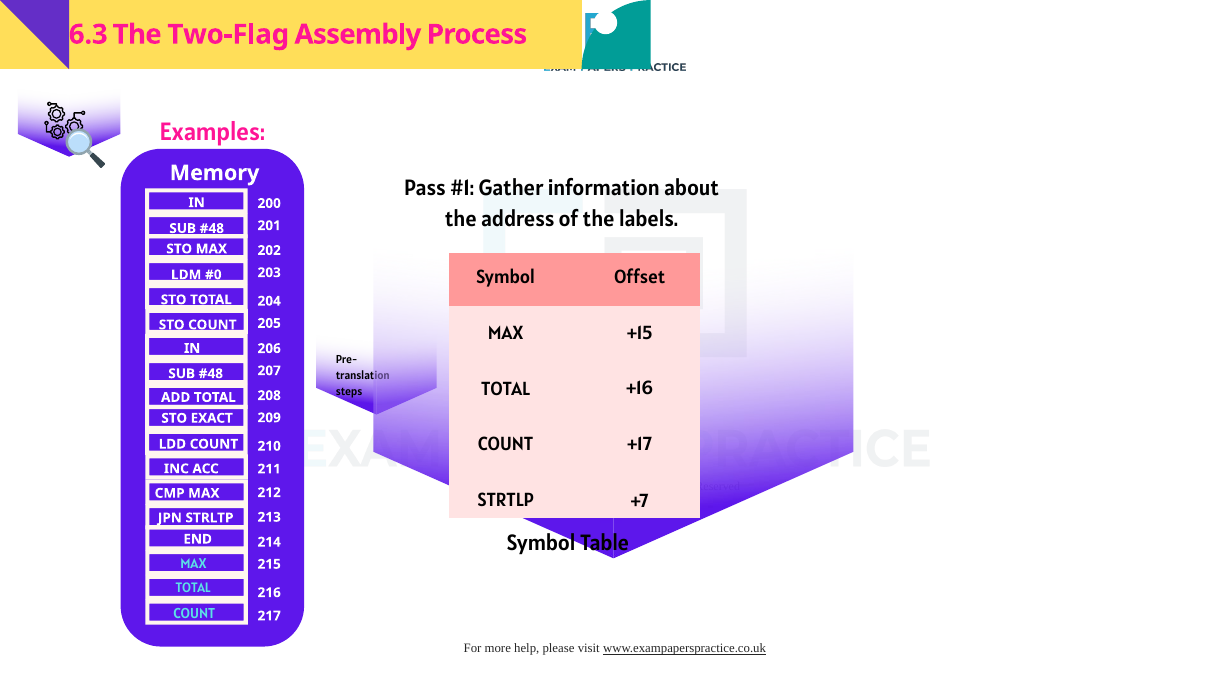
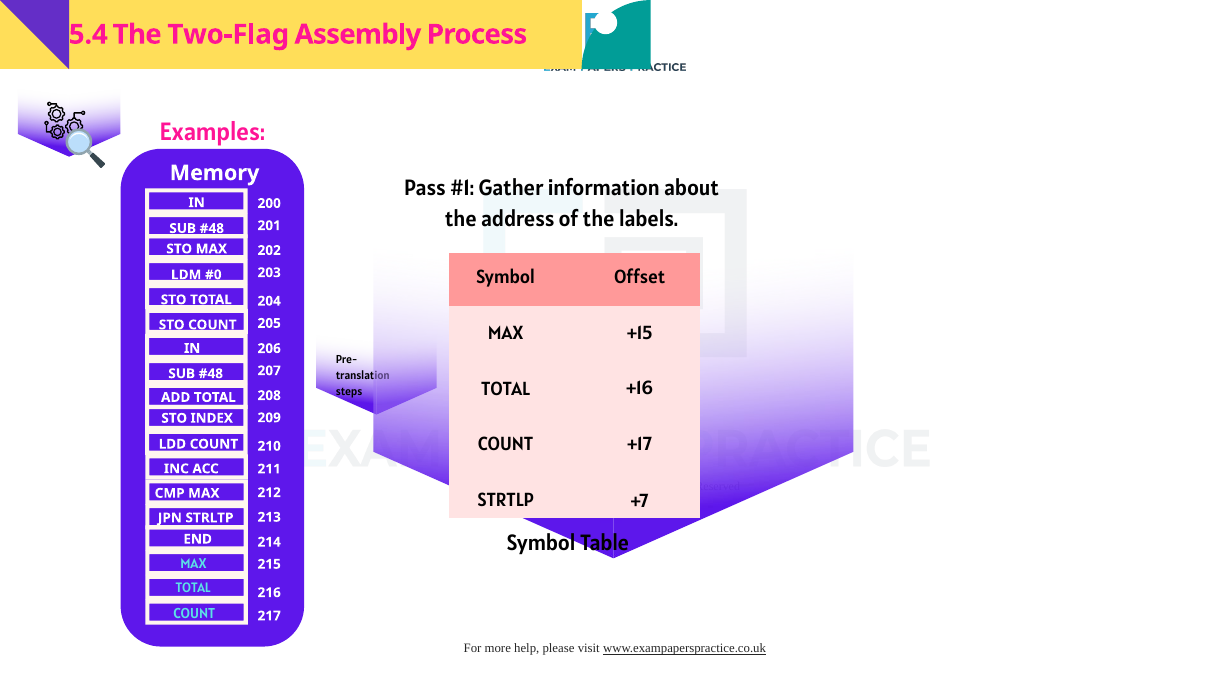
6.3: 6.3 -> 5.4 (88, 34)
EXACT: EXACT -> INDEX (212, 418)
